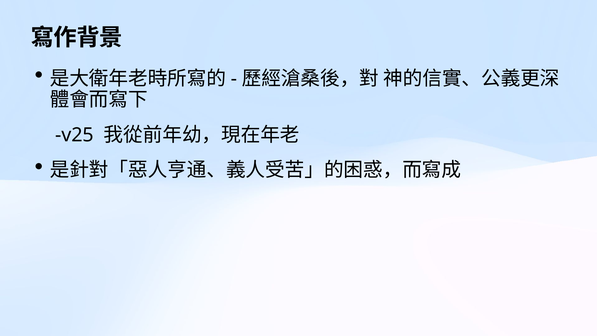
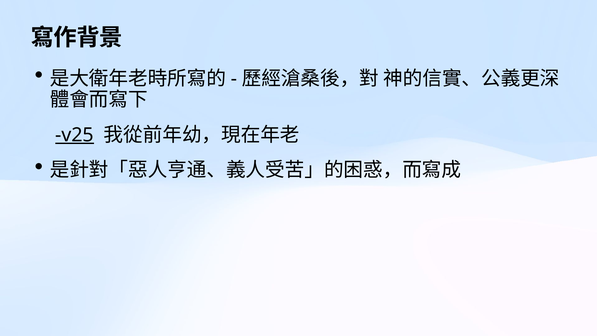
v25 underline: none -> present (75, 135)
